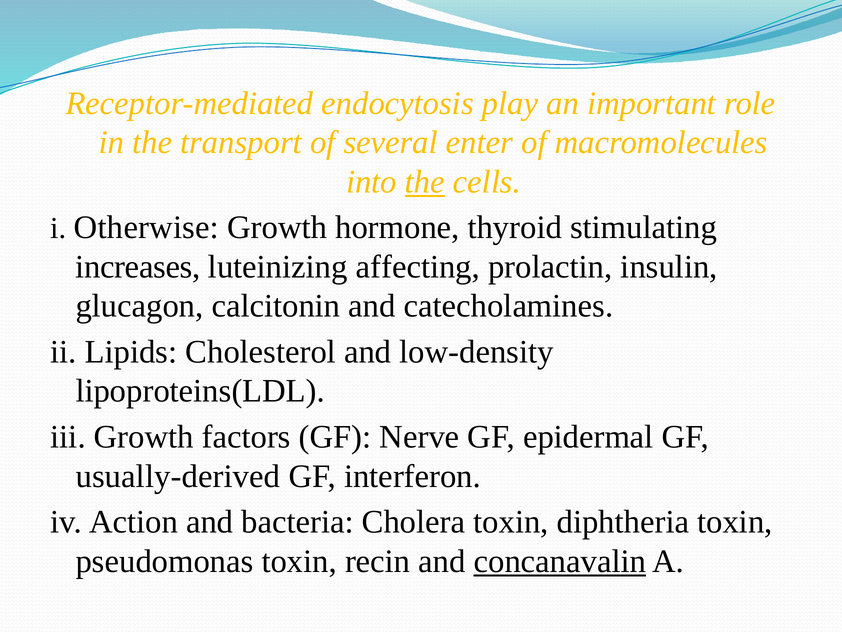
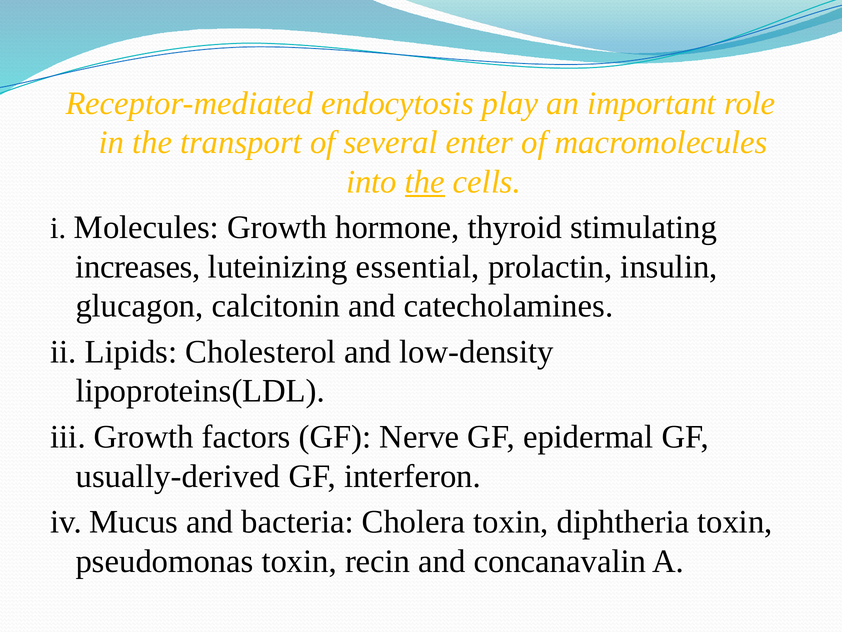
Otherwise: Otherwise -> Molecules (147, 227)
affecting: affecting -> essential (418, 267)
Action: Action -> Mucus (134, 522)
concanavalin underline: present -> none (560, 561)
